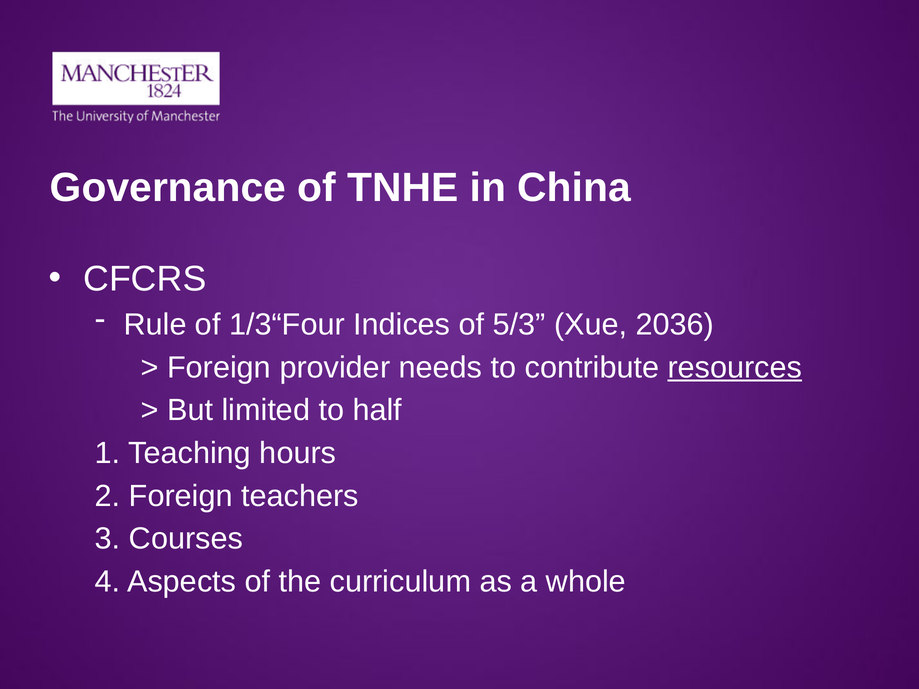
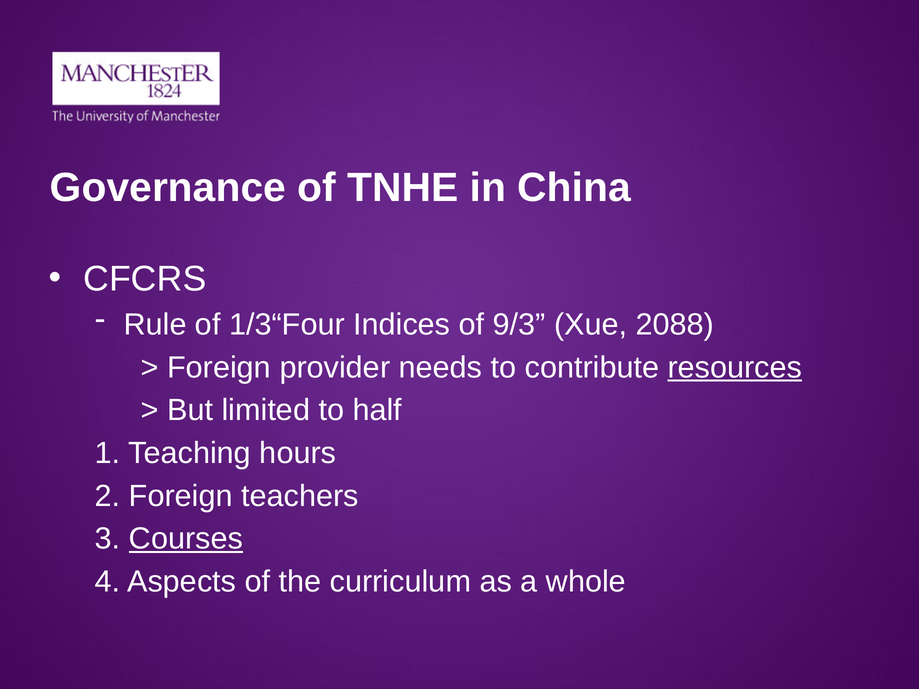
5/3: 5/3 -> 9/3 (519, 325)
2036: 2036 -> 2088 (675, 325)
Courses underline: none -> present (186, 539)
